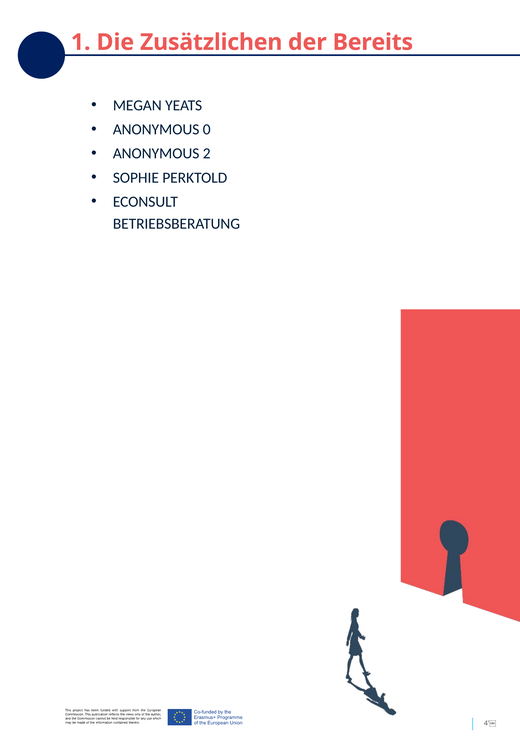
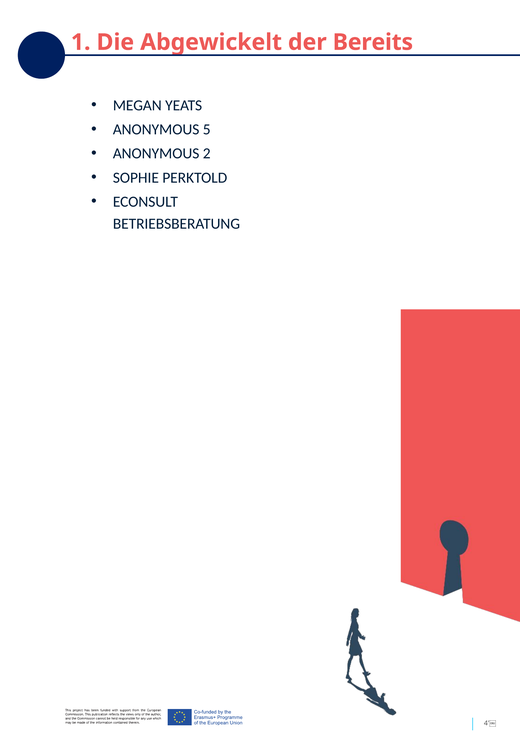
Zusätzlichen: Zusätzlichen -> Abgewickelt (211, 42)
0: 0 -> 5 (207, 130)
